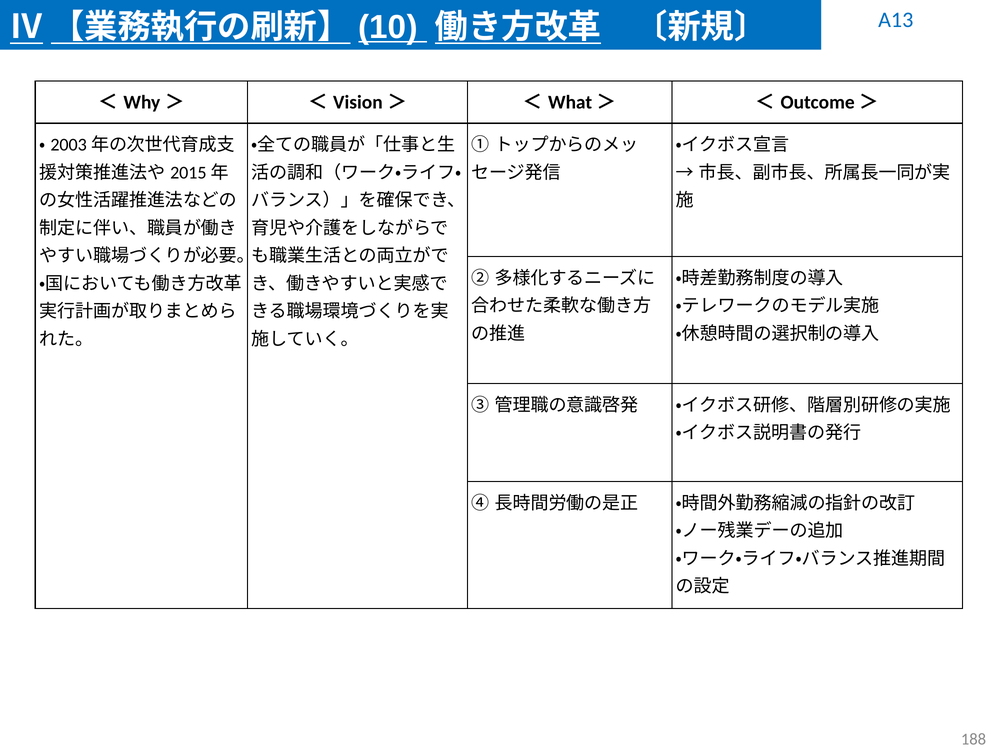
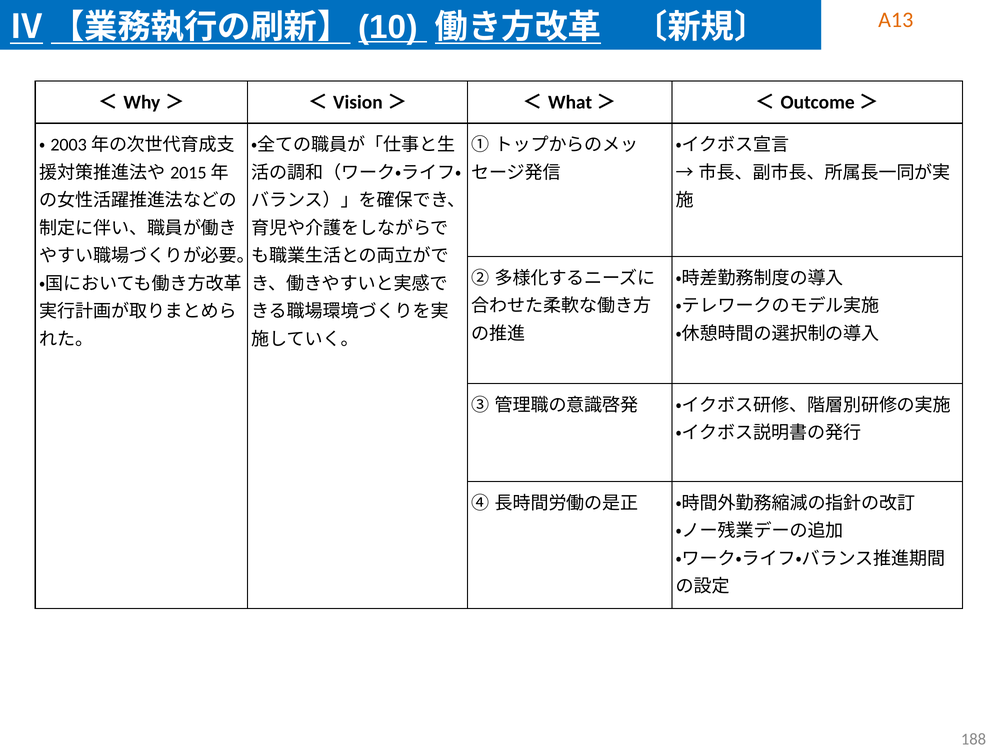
A13 colour: blue -> orange (896, 20)
